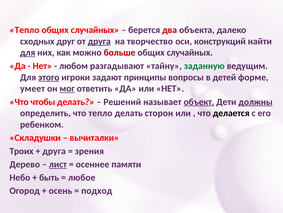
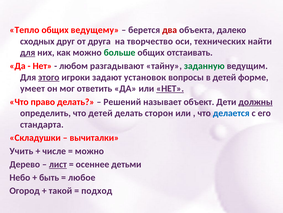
случайных: случайных -> ведущему (95, 30)
друга underline: present -> none (99, 41)
конструкций: конструкций -> технических (220, 41)
больше colour: red -> green (120, 52)
случайных: случайных -> отстаивать (190, 52)
принципы: принципы -> установок (145, 77)
мог underline: present -> none (67, 88)
НЕТ underline: none -> present (170, 88)
чтобы: чтобы -> право (43, 102)
объект underline: present -> none (199, 102)
что тепло: тепло -> детей (100, 113)
делается colour: black -> blue (231, 113)
ребенком: ребенком -> стандарта (42, 124)
Троих: Троих -> Учить (21, 151)
друга: друга -> числе (54, 151)
зрения: зрения -> можно (89, 151)
памяти: памяти -> детьми (126, 164)
осень: осень -> такой (60, 190)
